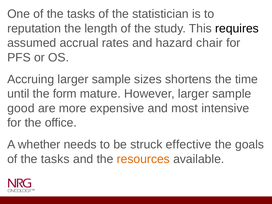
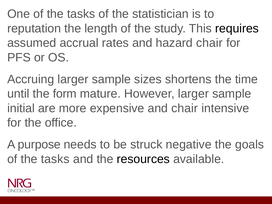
good: good -> initial (21, 108)
and most: most -> chair (185, 108)
whether: whether -> purpose (39, 145)
effective: effective -> negative (189, 145)
resources colour: orange -> black (143, 159)
